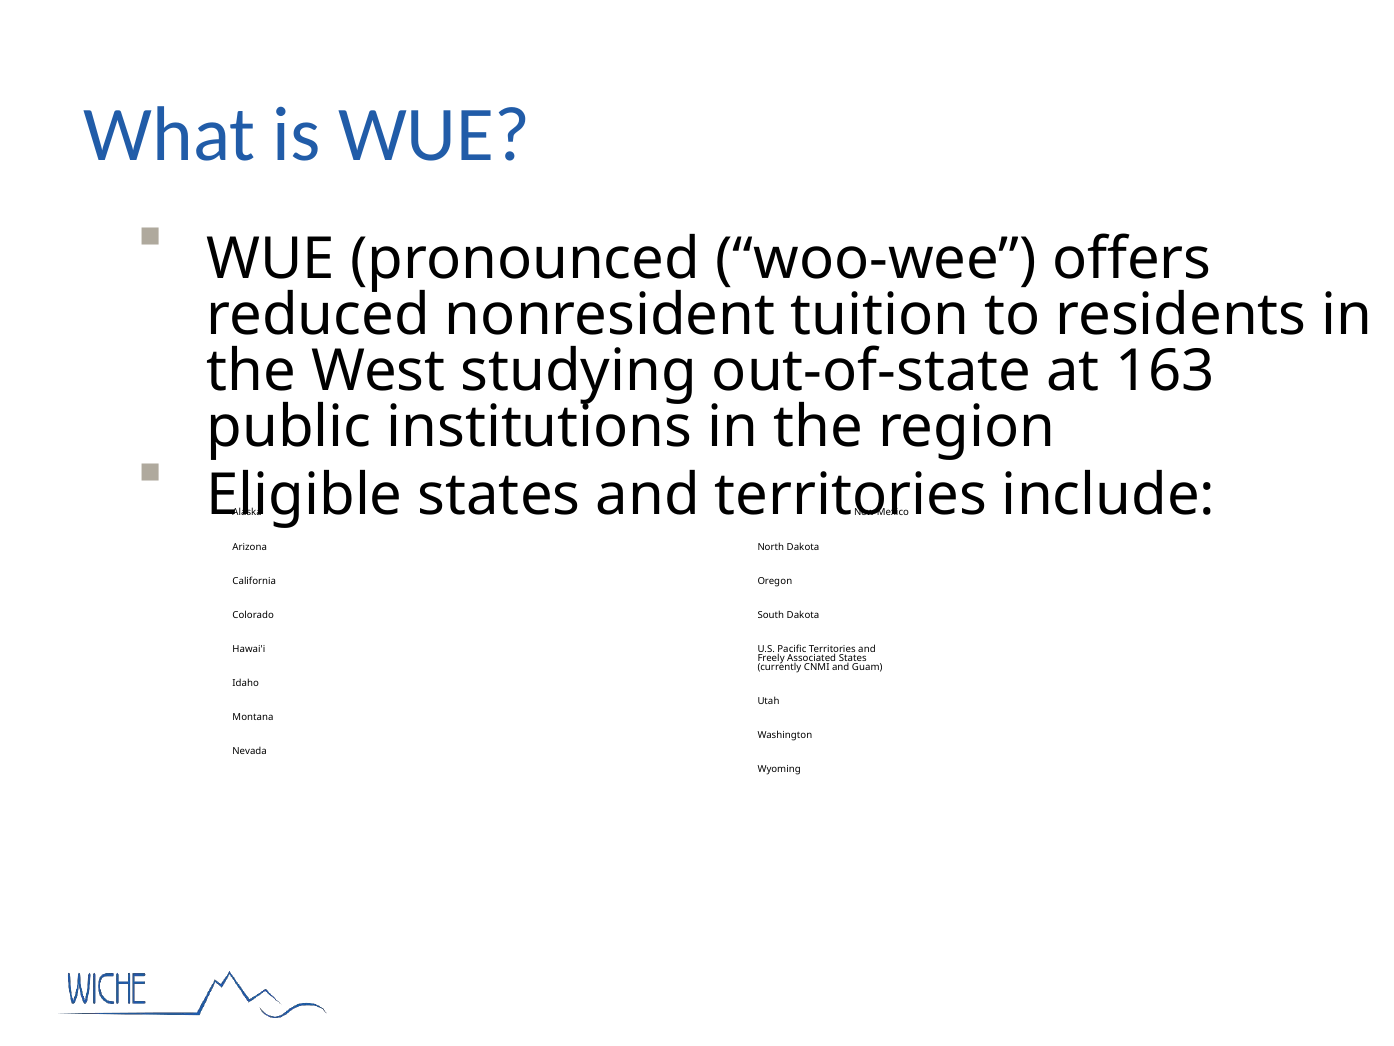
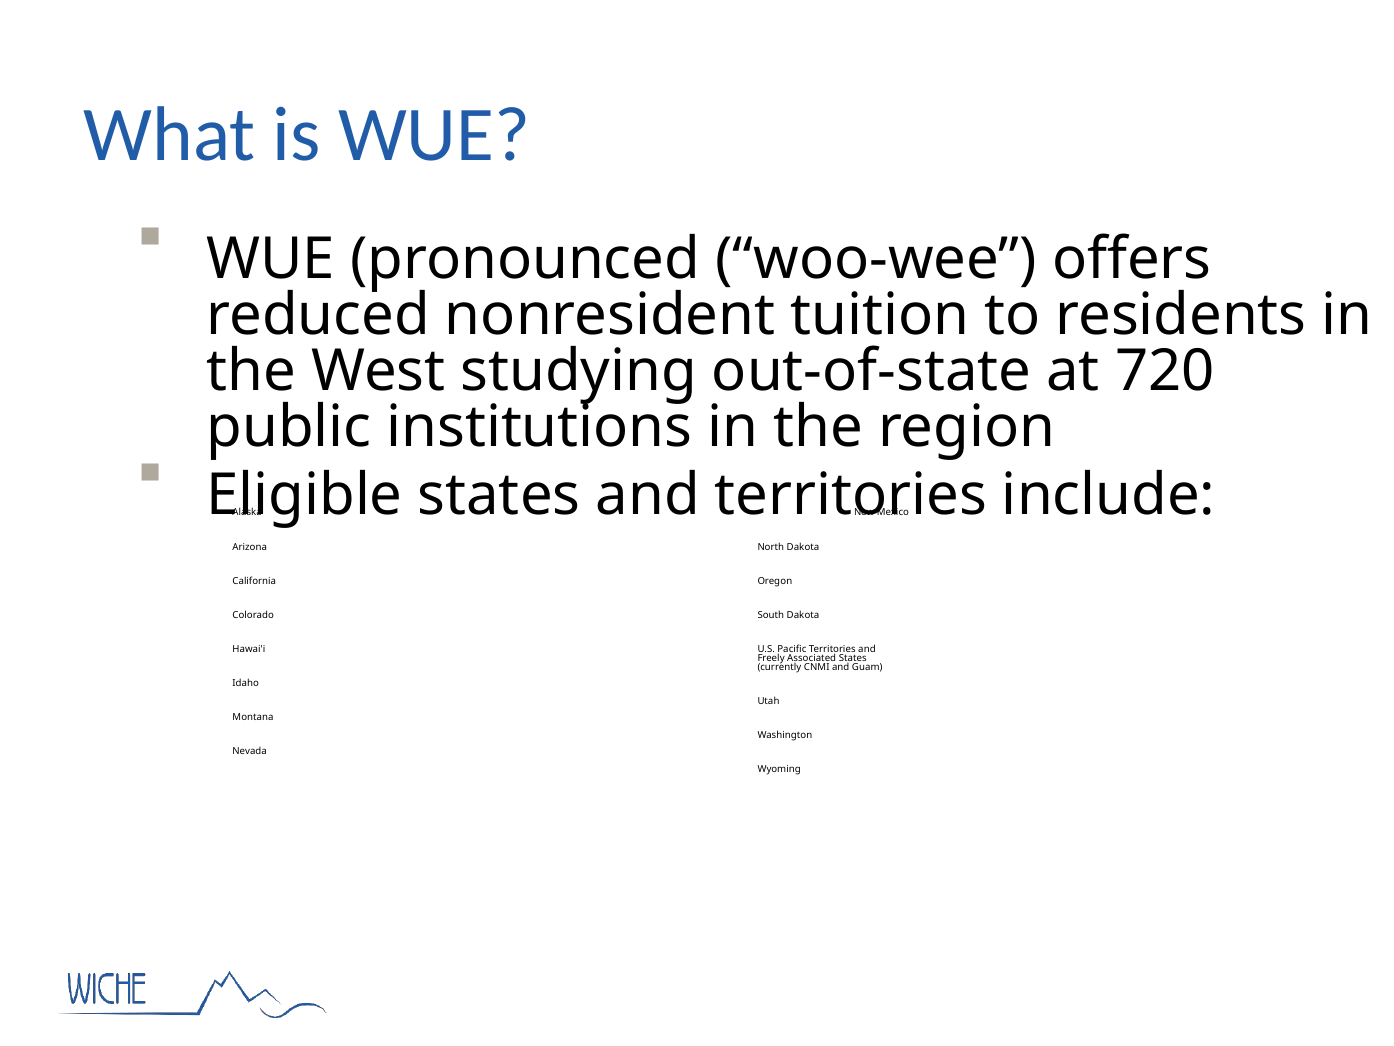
163: 163 -> 720 (1165, 371)
